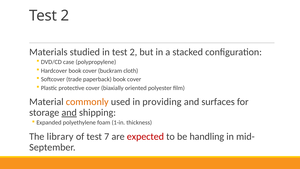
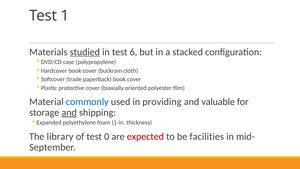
2: 2 -> 1 (65, 16)
studied underline: none -> present (85, 52)
in test 2: 2 -> 6 (133, 52)
commonly colour: orange -> blue (87, 102)
surfaces: surfaces -> valuable (218, 102)
7: 7 -> 0 (107, 136)
handling: handling -> facilities (207, 136)
